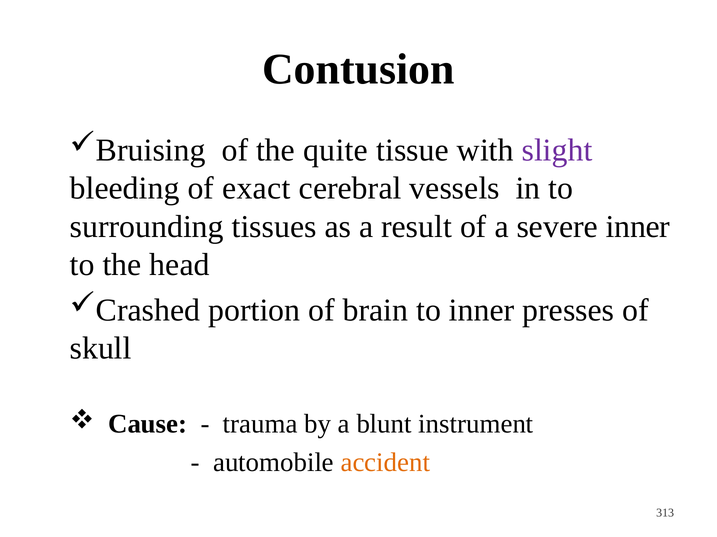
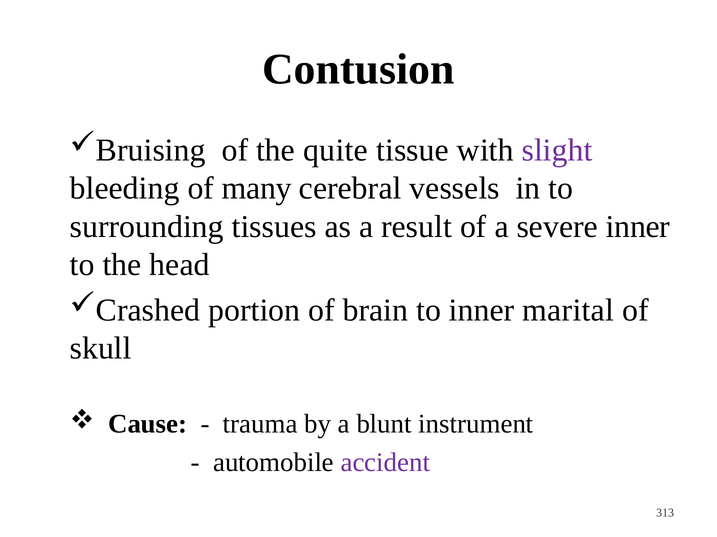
exact: exact -> many (257, 189)
presses: presses -> marital (568, 311)
accident colour: orange -> purple (385, 463)
